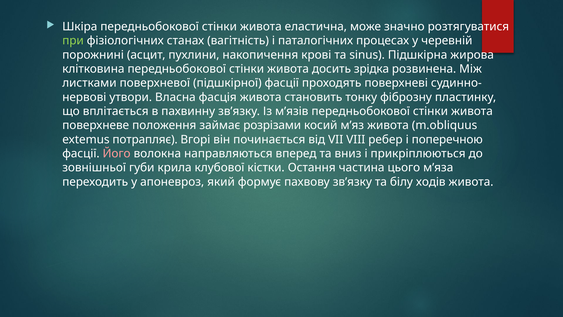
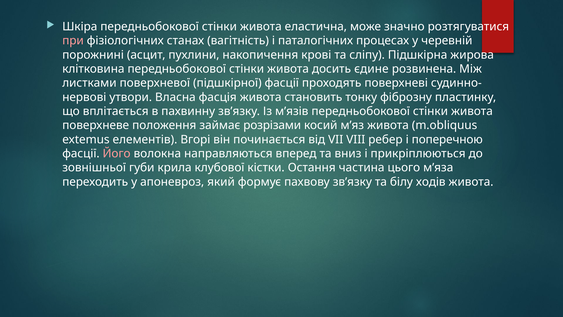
при colour: light green -> pink (73, 41)
sinus: sinus -> сліпу (367, 55)
зрідка: зрідка -> єдине (371, 69)
потрапляє: потрапляє -> елементів (145, 139)
